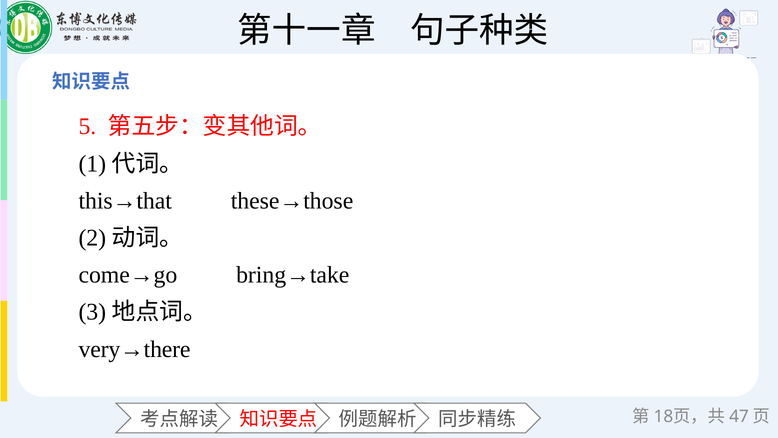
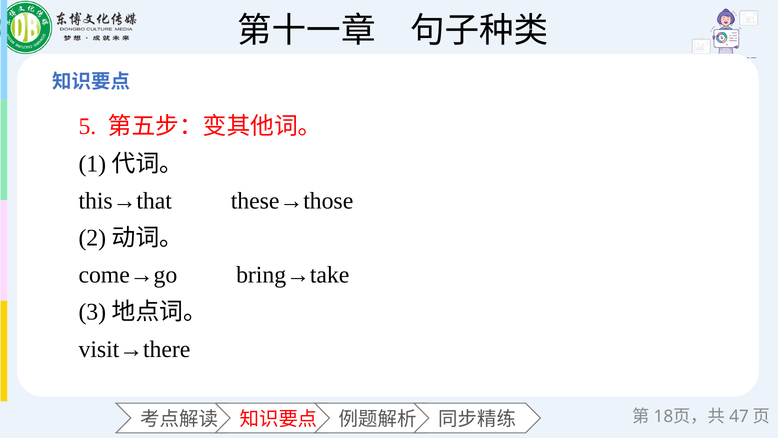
very→there: very→there -> visit→there (134, 349)
